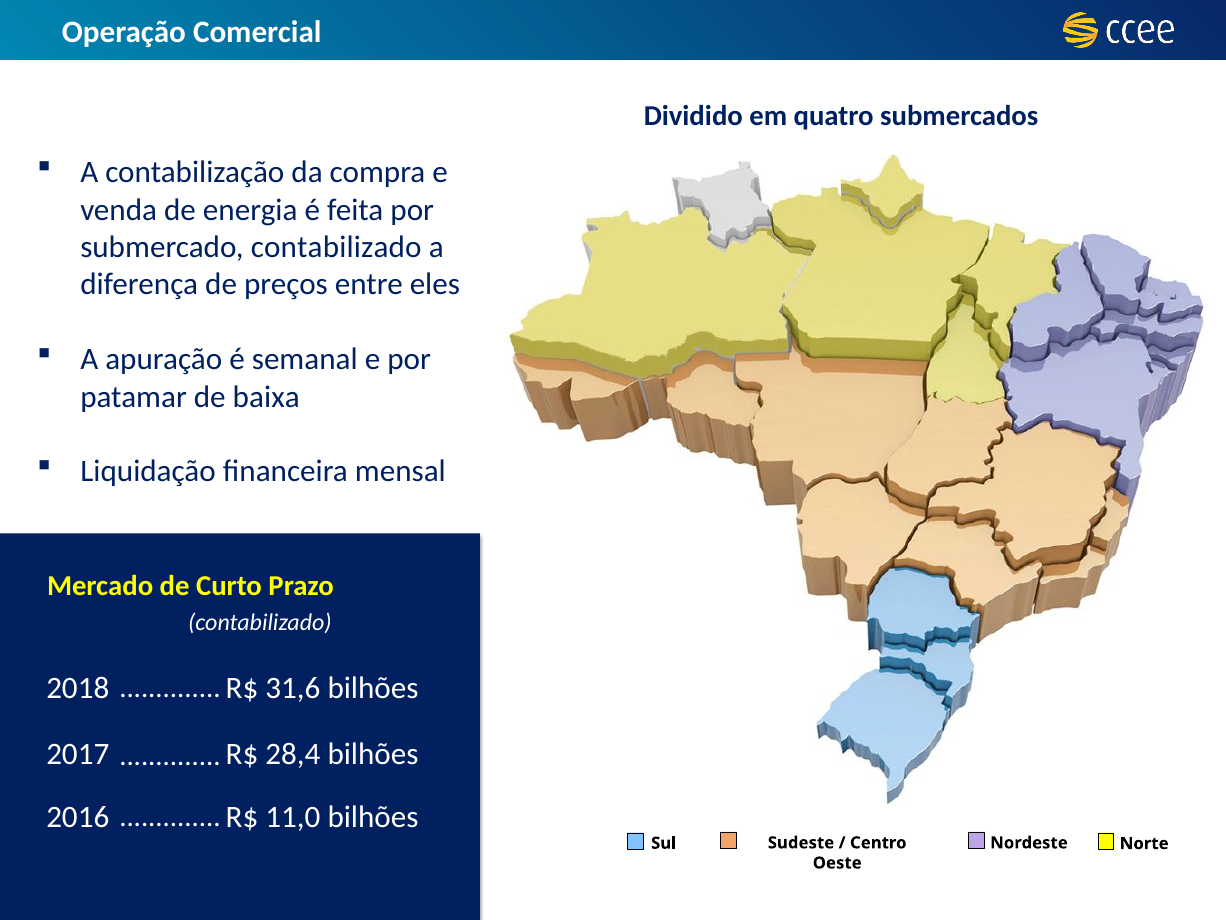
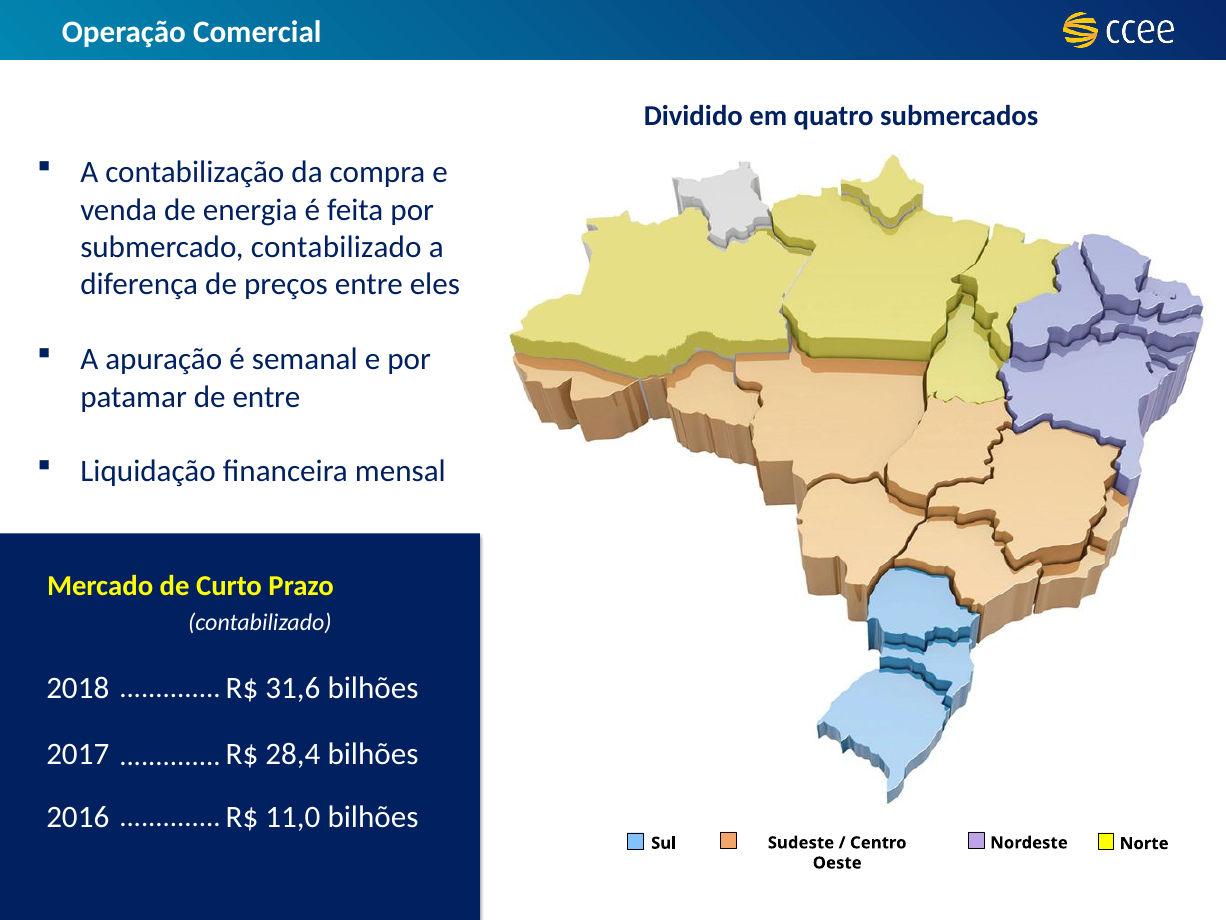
de baixa: baixa -> entre (266, 397)
